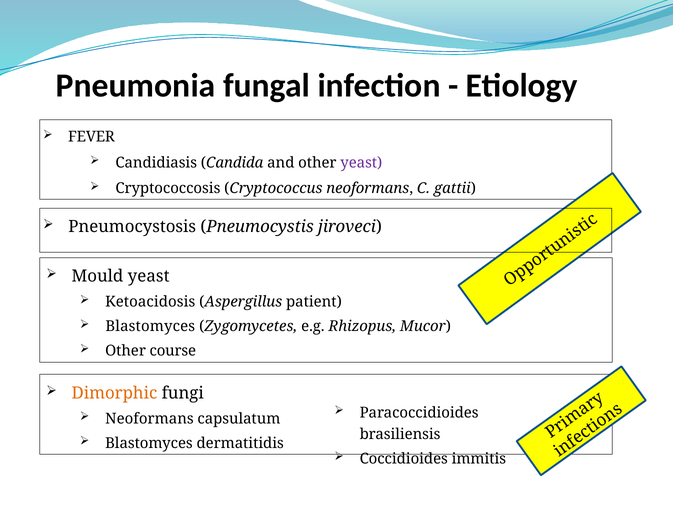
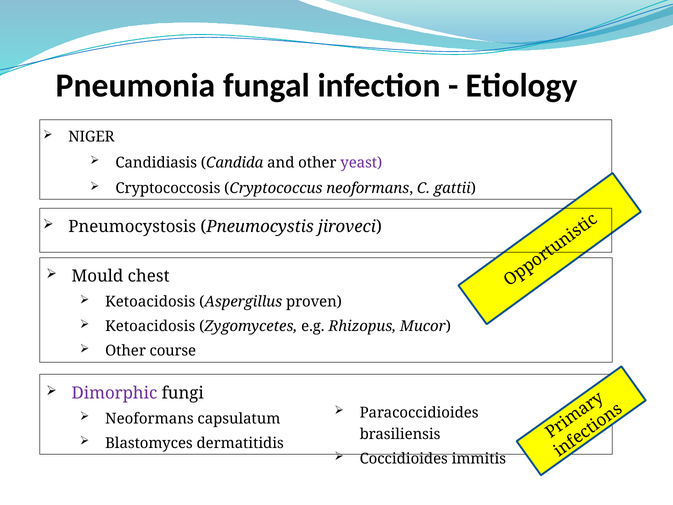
FEVER: FEVER -> NIGER (91, 137)
Mould yeast: yeast -> chest (149, 276)
patient: patient -> proven (314, 302)
Blastomyces: Blastomyces -> Ketoacidosis (150, 326)
Dimorphic colour: orange -> purple (114, 393)
